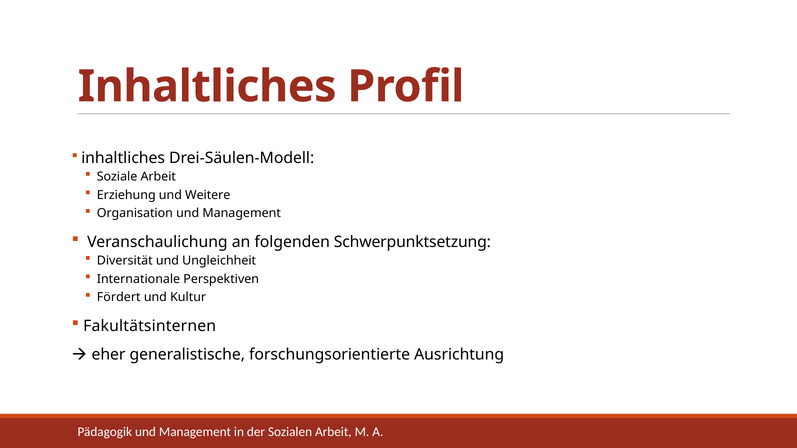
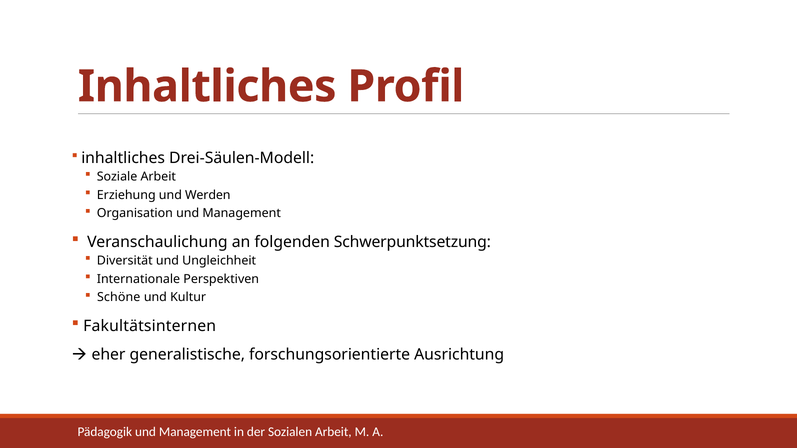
Weitere: Weitere -> Werden (208, 195)
Fördert: Fördert -> Schöne (119, 298)
